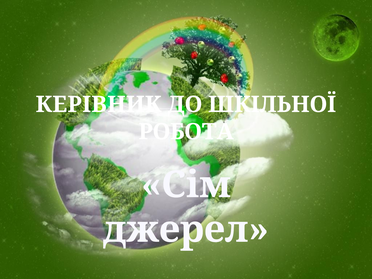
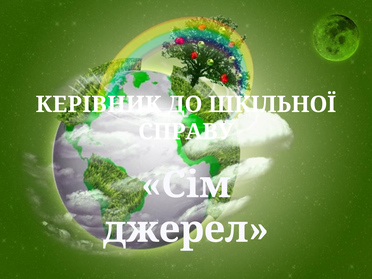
РОБОТА: РОБОТА -> СПРАВУ (186, 132)
